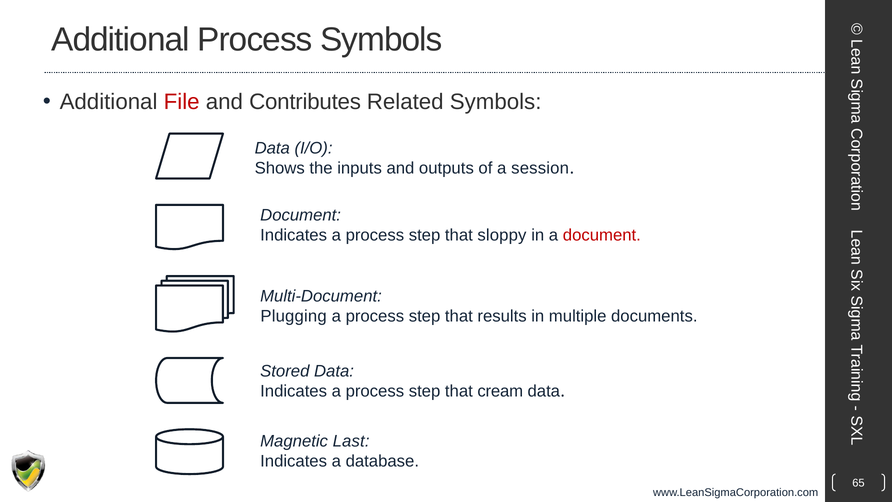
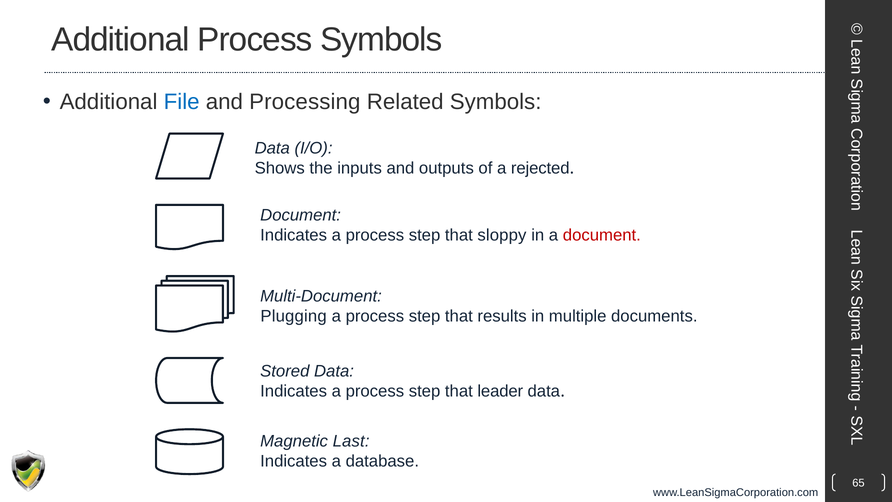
File colour: red -> blue (182, 102)
Contributes: Contributes -> Processing (305, 102)
session: session -> rejected (540, 168)
cream: cream -> leader (500, 391)
